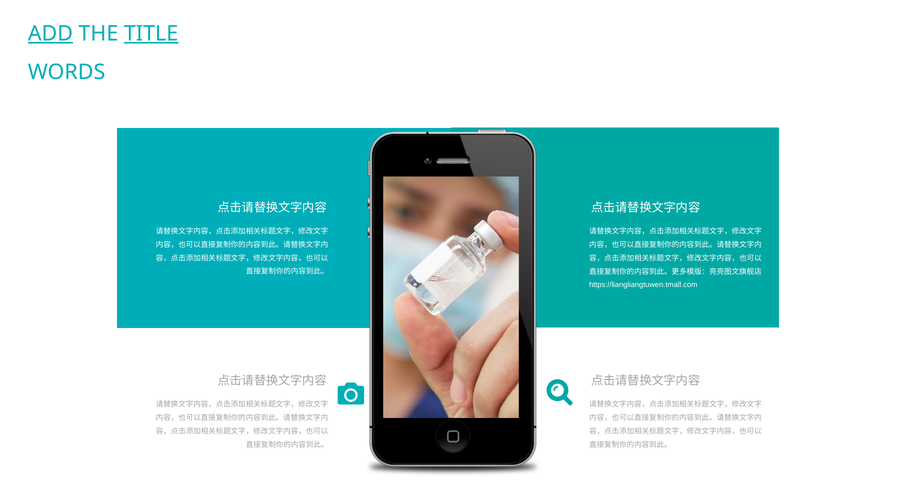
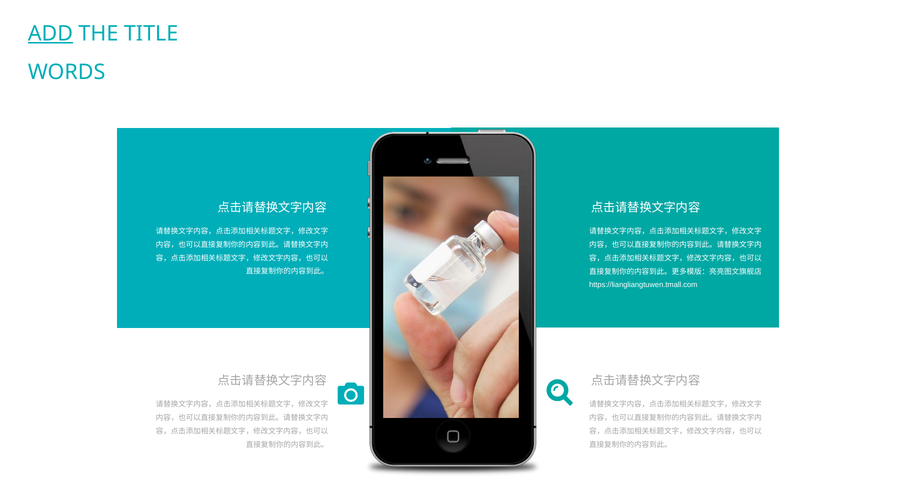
TITLE underline: present -> none (151, 33)
